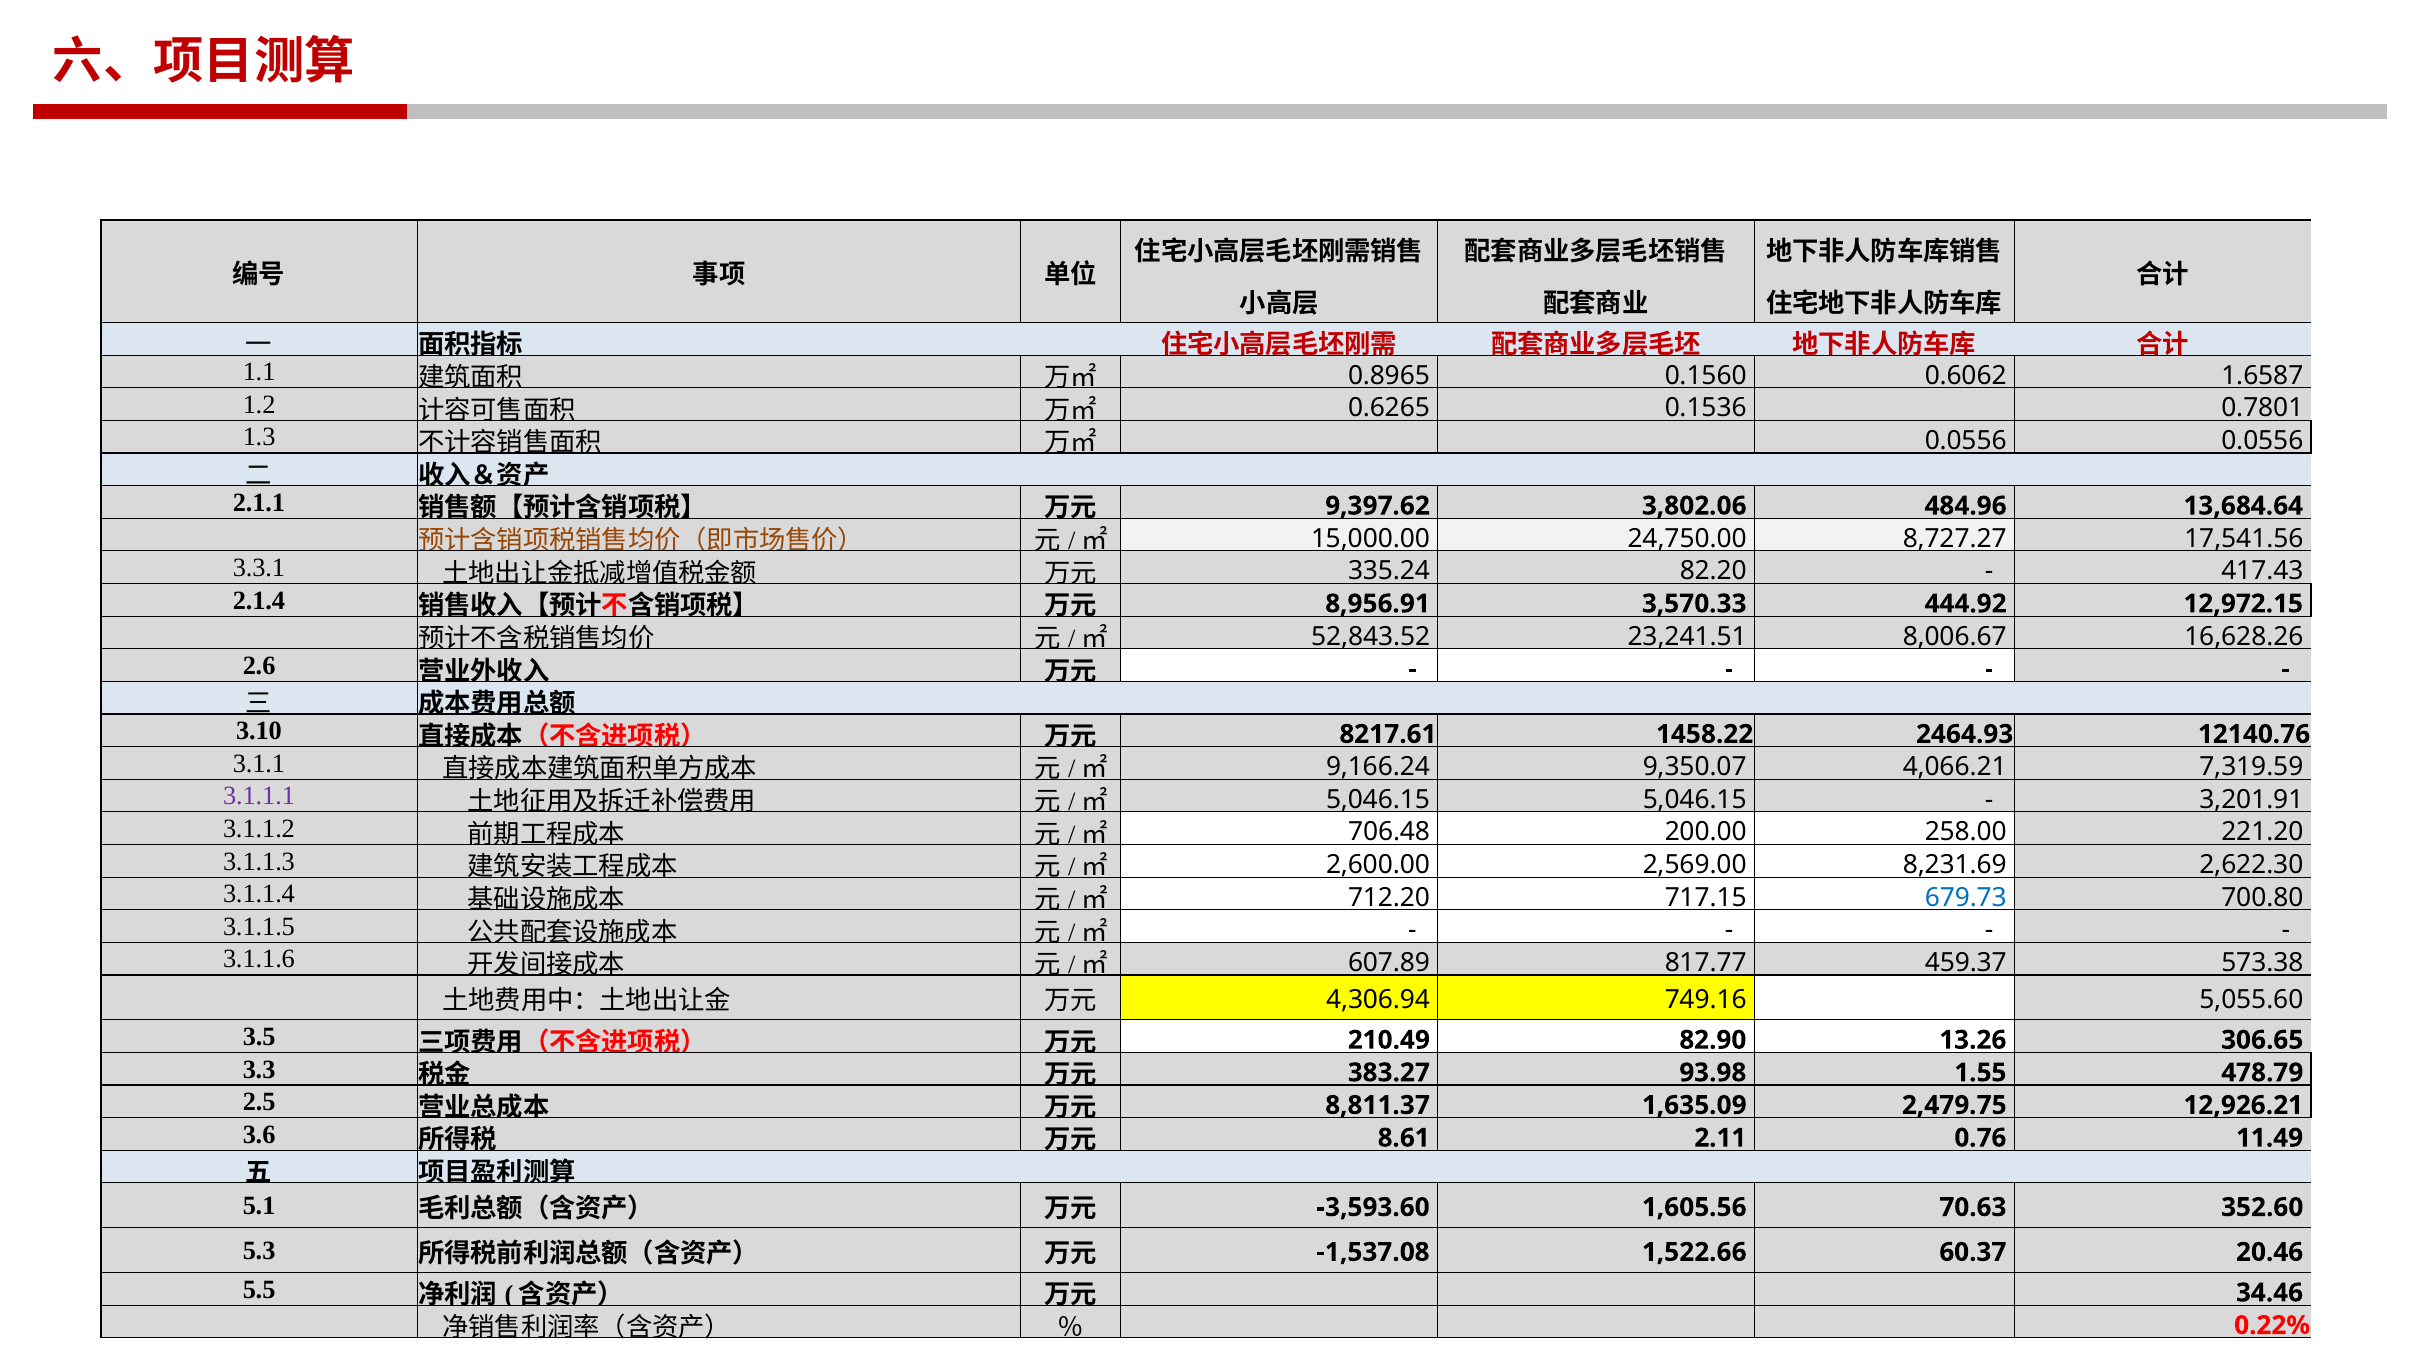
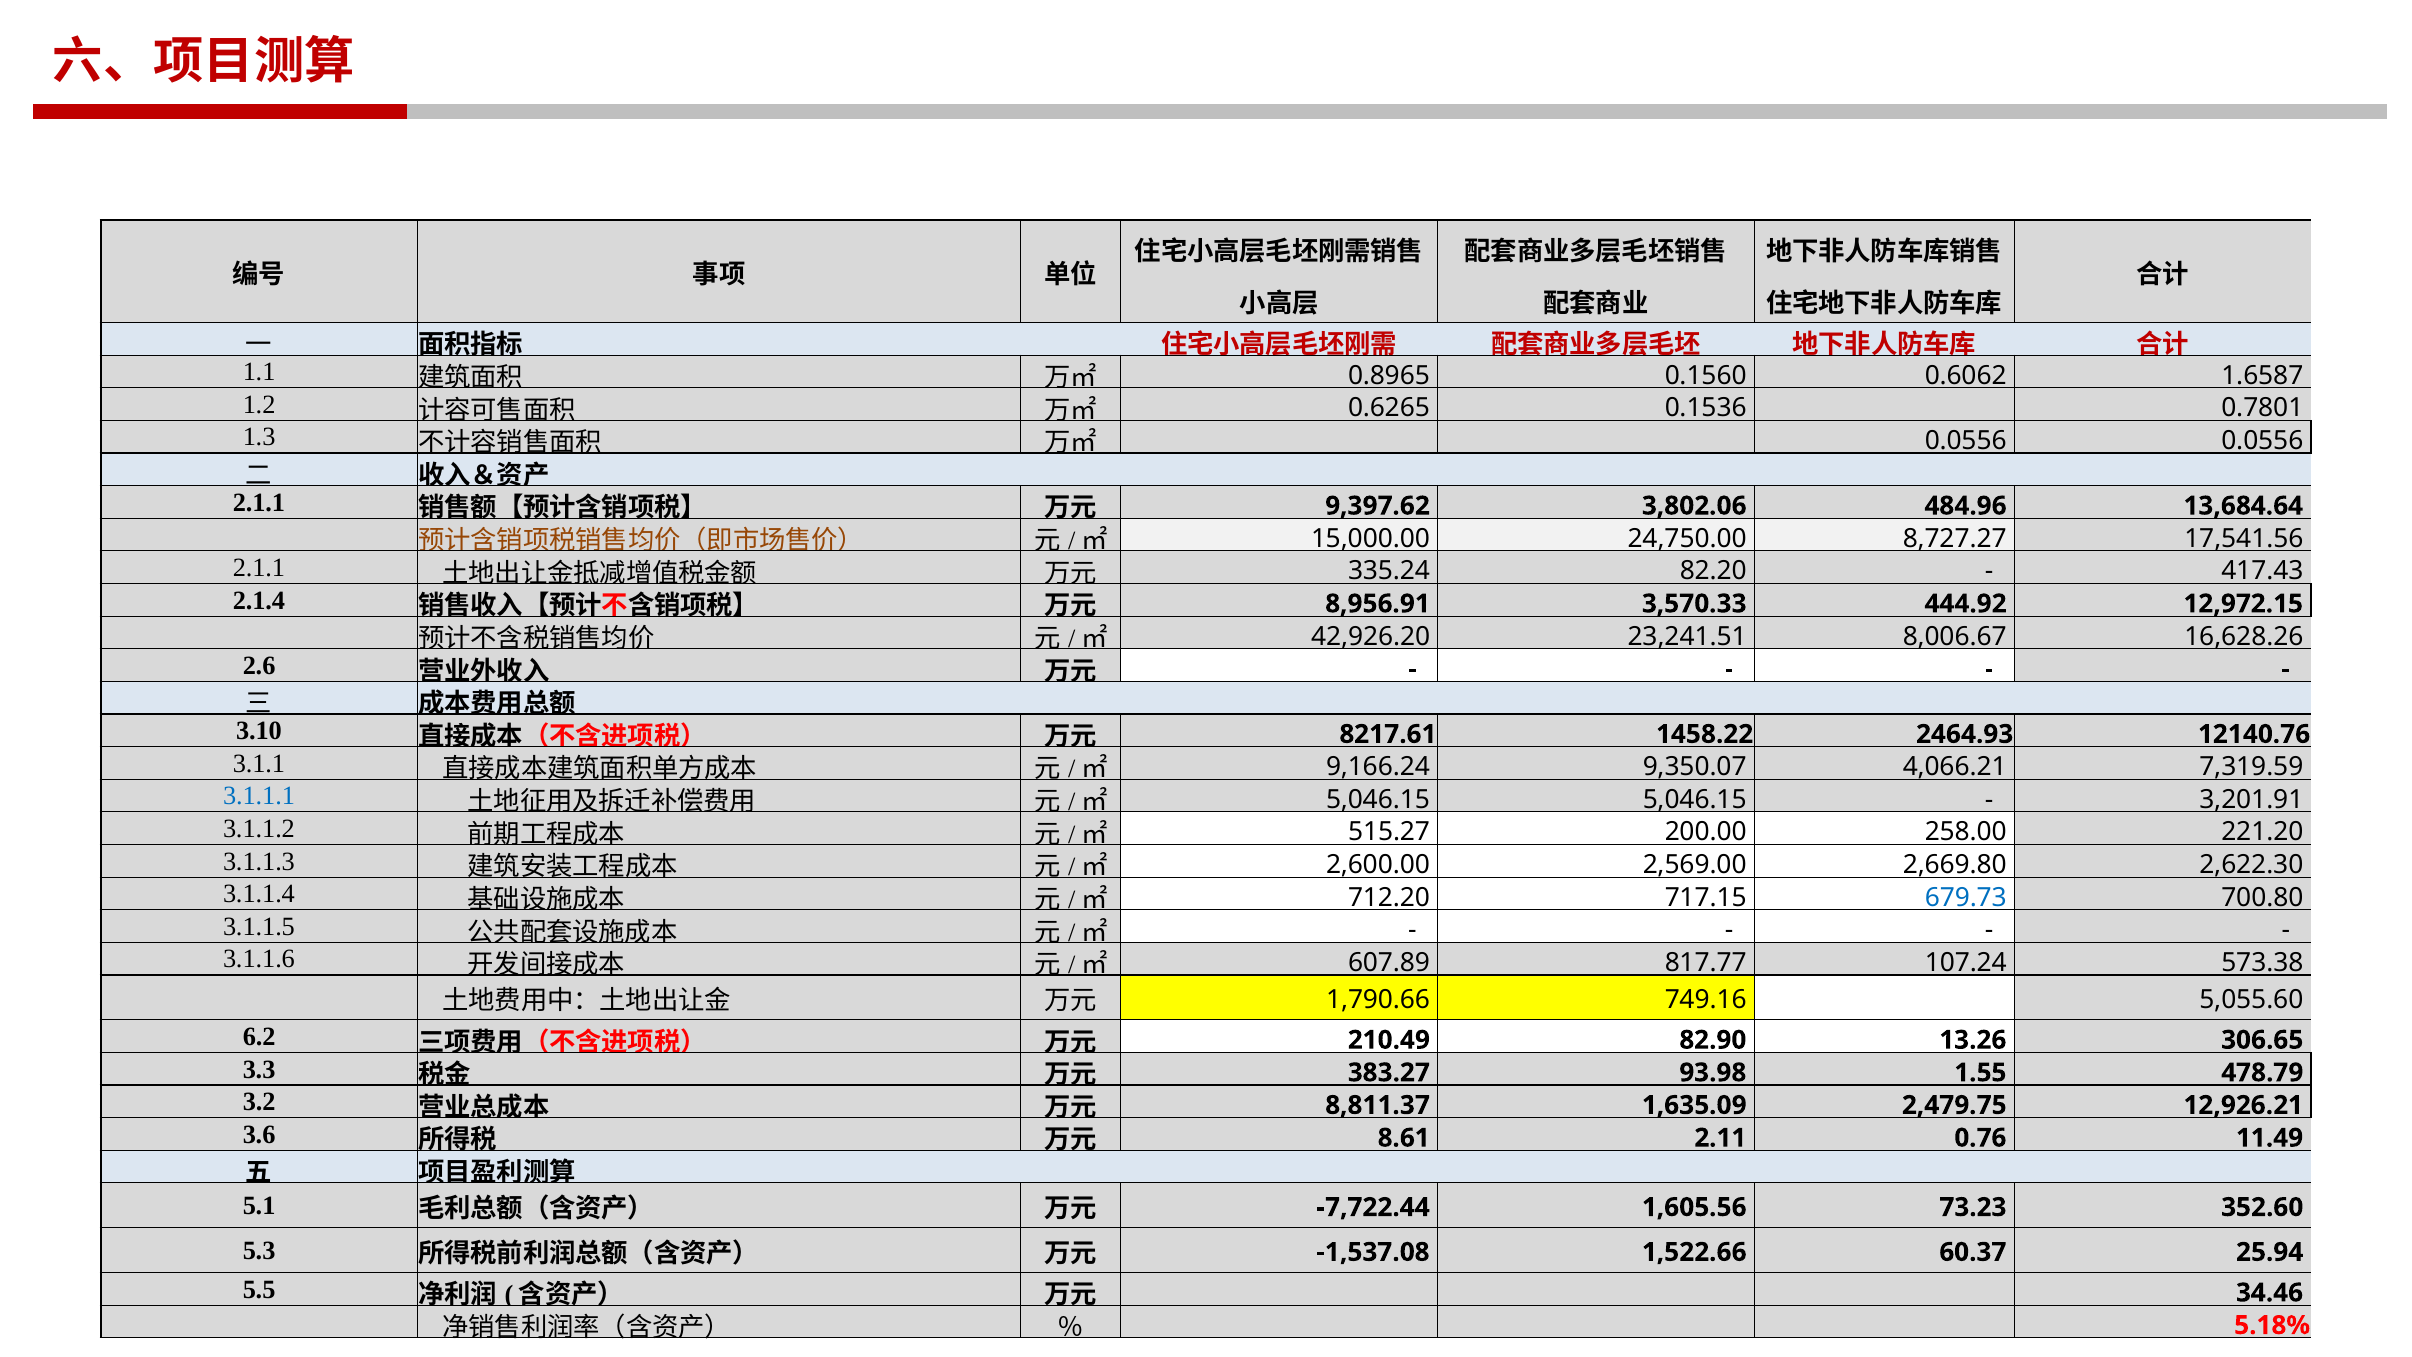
3.3.1: 3.3.1 -> 2.1.1 (259, 568)
52,843.52: 52,843.52 -> 42,926.20 (1371, 636)
3.1.1.1 colour: purple -> blue (259, 796)
706.48: 706.48 -> 515.27 (1389, 832)
8,231.69: 8,231.69 -> 2,669.80 (1955, 865)
459.37: 459.37 -> 107.24 (1966, 962)
4,306.94: 4,306.94 -> 1,790.66 (1378, 999)
3.5: 3.5 -> 6.2 (259, 1037)
2.5: 2.5 -> 3.2 (259, 1102)
-3,593.60: -3,593.60 -> -7,722.44 (1373, 1207)
70.63: 70.63 -> 73.23 (1973, 1207)
20.46: 20.46 -> 25.94 (2270, 1252)
0.22%: 0.22% -> 5.18% (2272, 1325)
